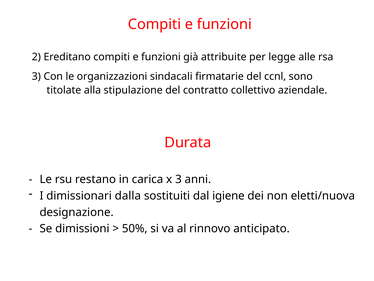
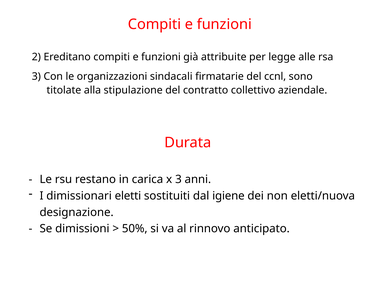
dalla: dalla -> eletti (128, 195)
